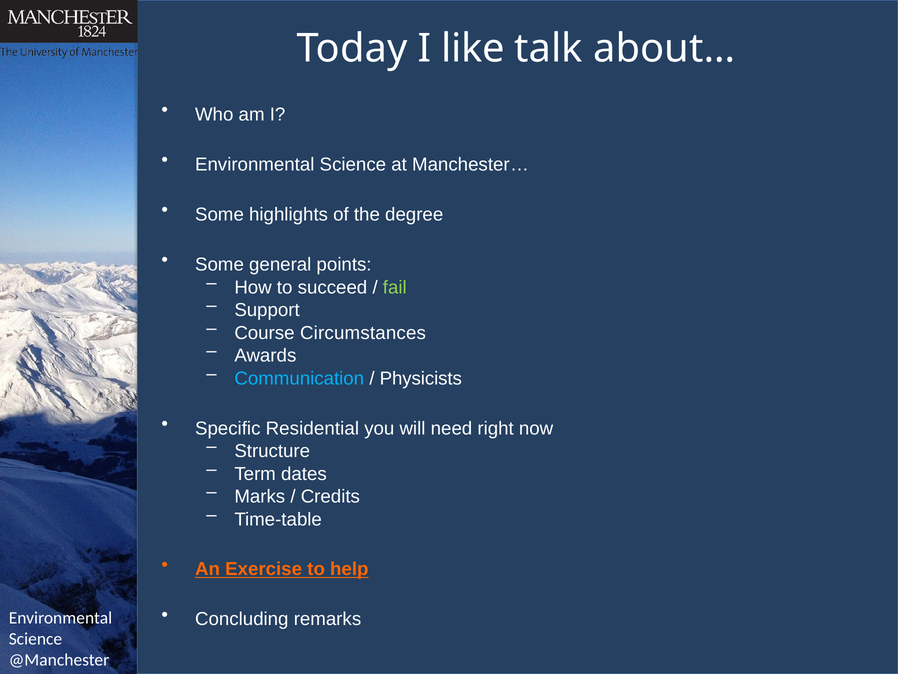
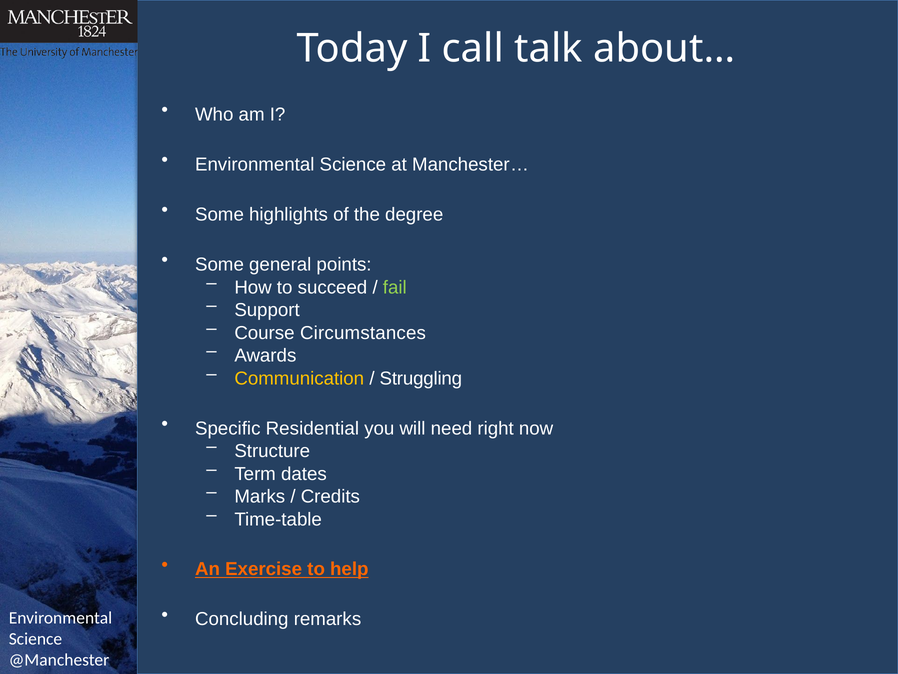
like: like -> call (473, 48)
Communication colour: light blue -> yellow (299, 378)
Physicists: Physicists -> Struggling (421, 378)
